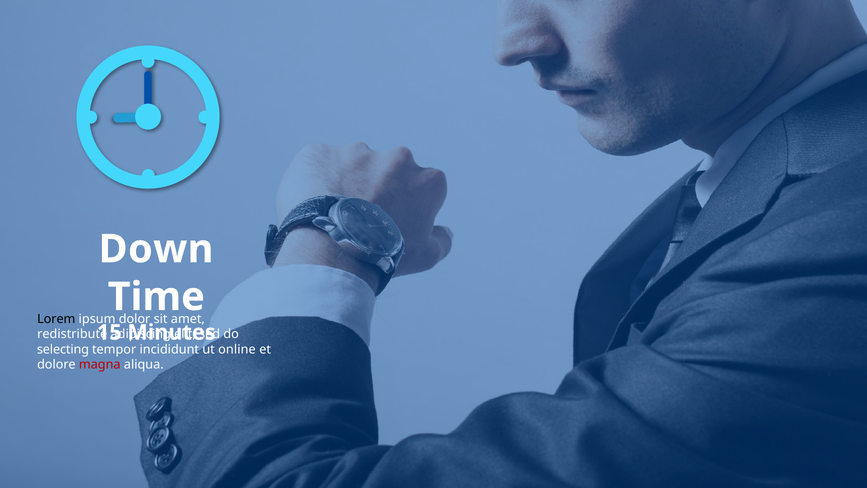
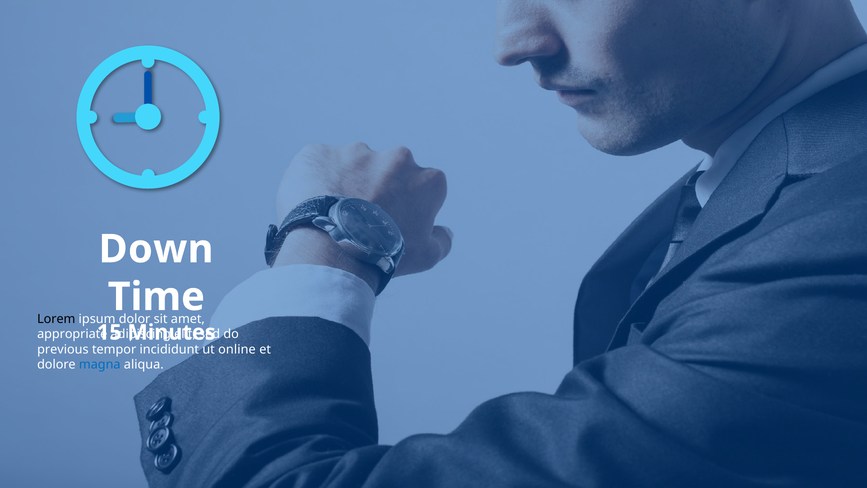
redistribute: redistribute -> appropriate (72, 334)
selecting: selecting -> previous (63, 349)
magna colour: red -> blue (100, 364)
